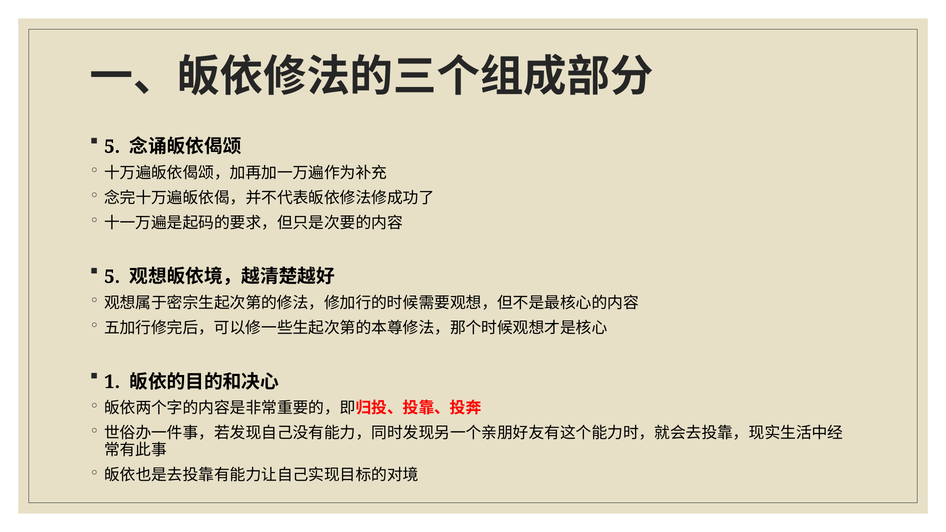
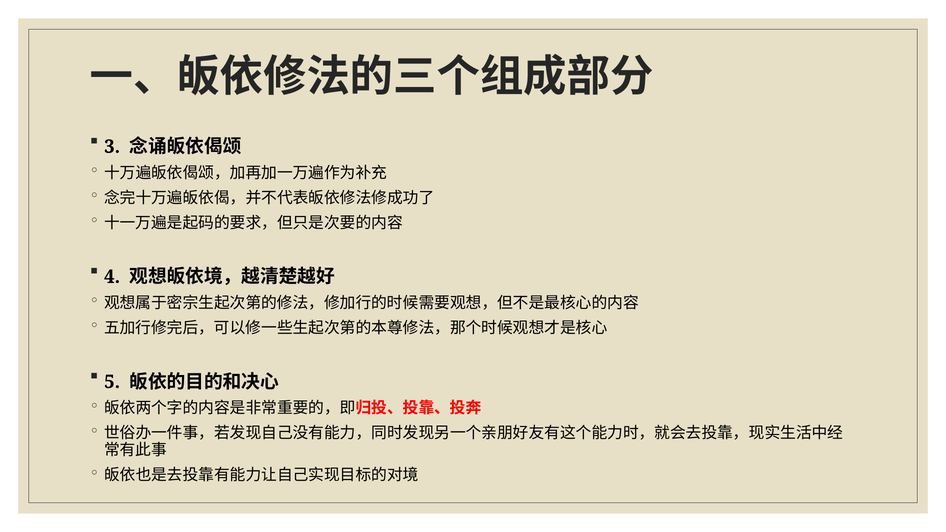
5: 5 -> 3 (112, 147)
5: 5 -> 4 (112, 277)
1: 1 -> 5 (112, 382)
